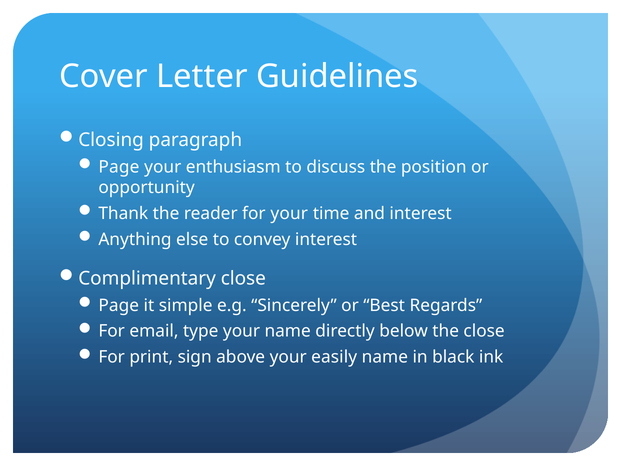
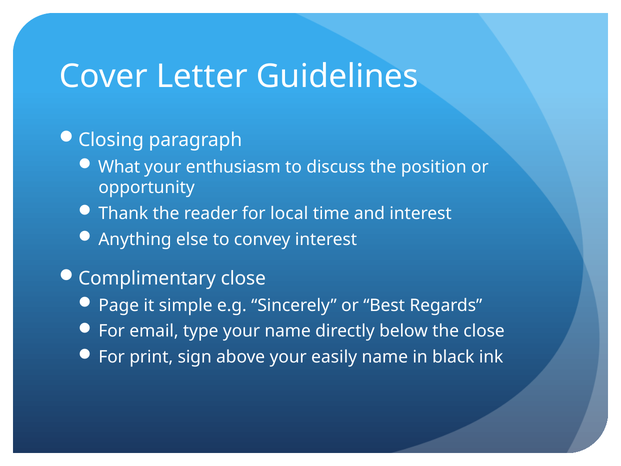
Page: Page -> What (119, 167)
for your: your -> local (289, 213)
